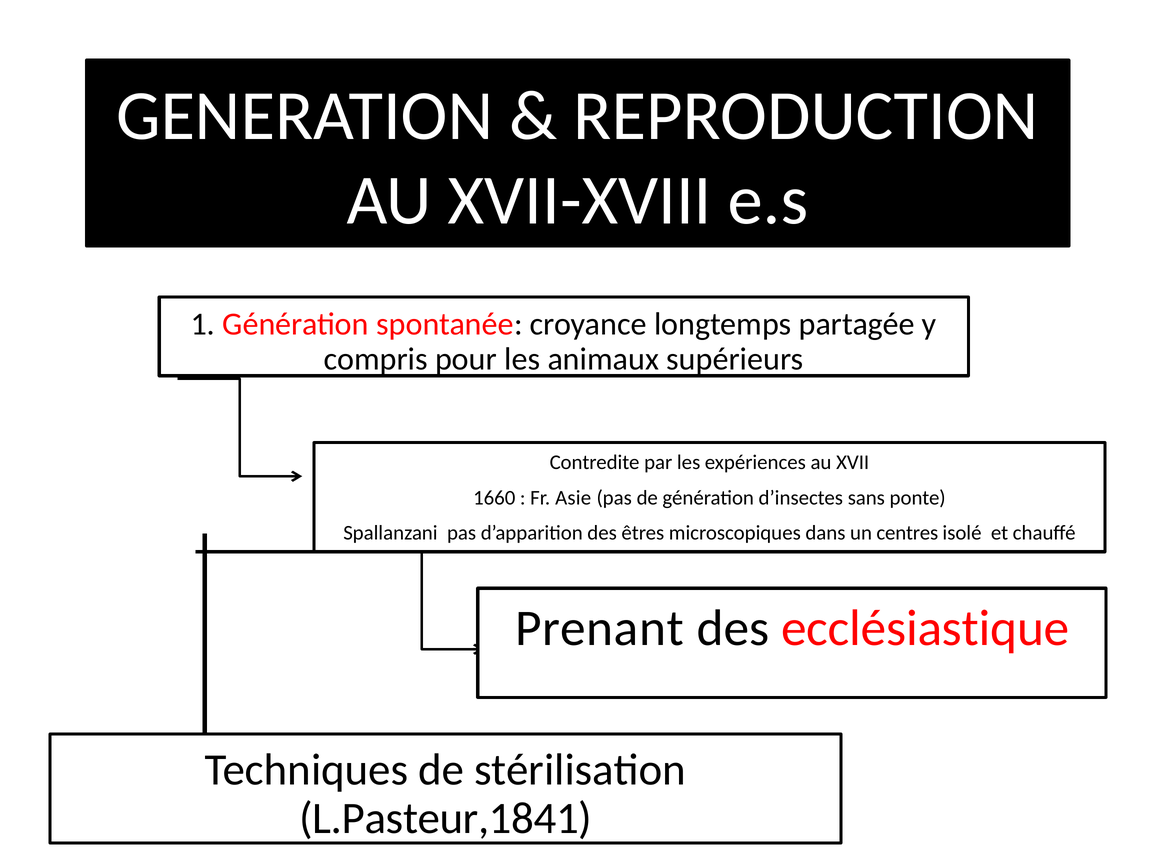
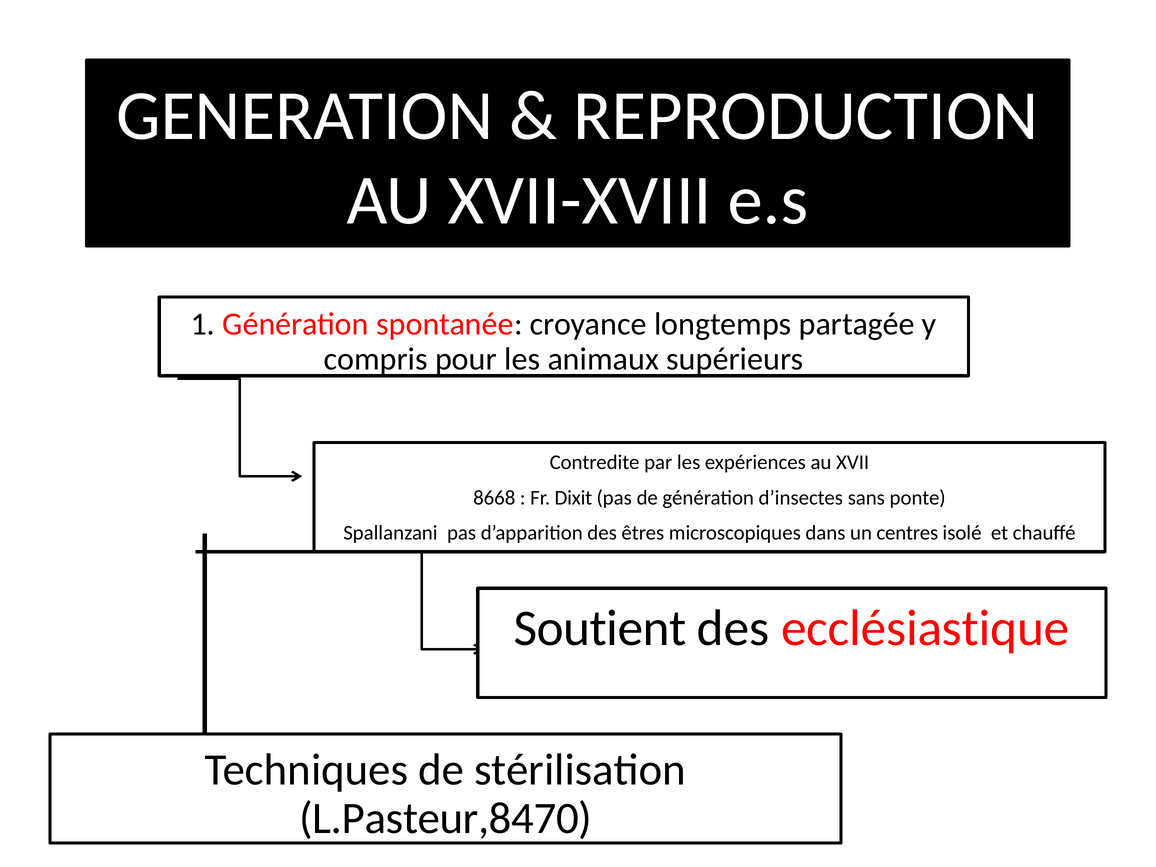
1660: 1660 -> 8668 (494, 498)
Asie: Asie -> Dixit (573, 498)
Prenant: Prenant -> Soutient (600, 628)
L.Pasteur,1841: L.Pasteur,1841 -> L.Pasteur,8470 (446, 818)
